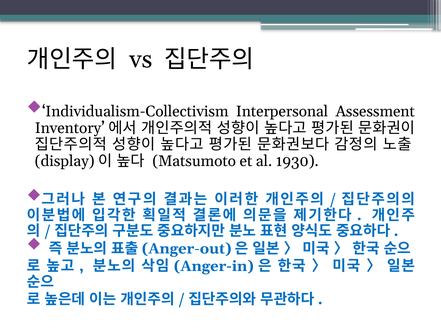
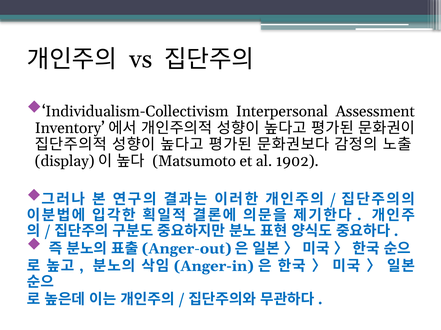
1930: 1930 -> 1902 (297, 161)
